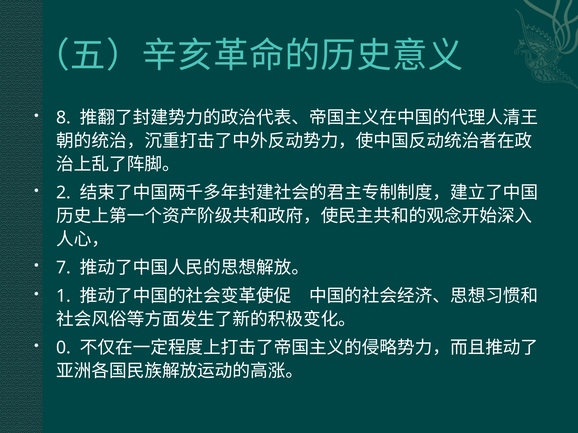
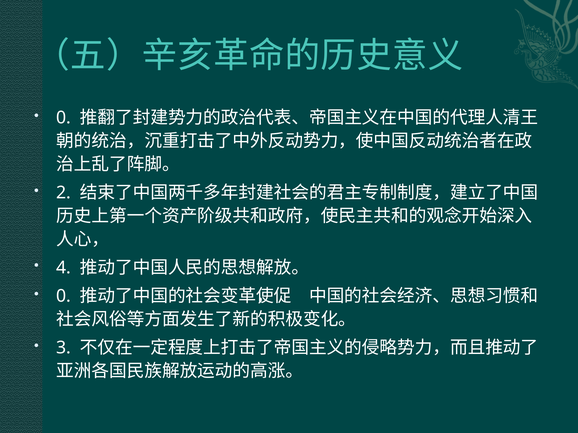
8: 8 -> 0 (64, 118)
7: 7 -> 4 (64, 268)
1: 1 -> 0 (64, 296)
0: 0 -> 3 (64, 348)
